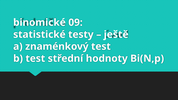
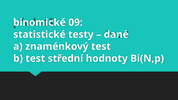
ještě: ještě -> dané (116, 35)
